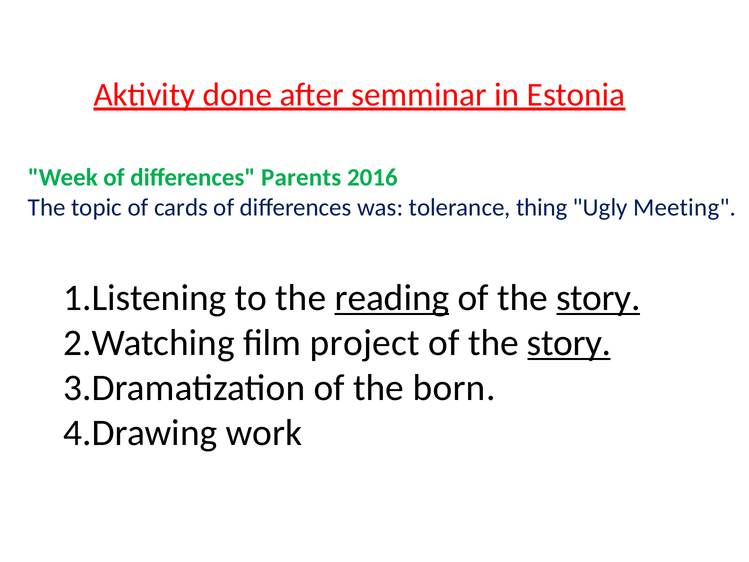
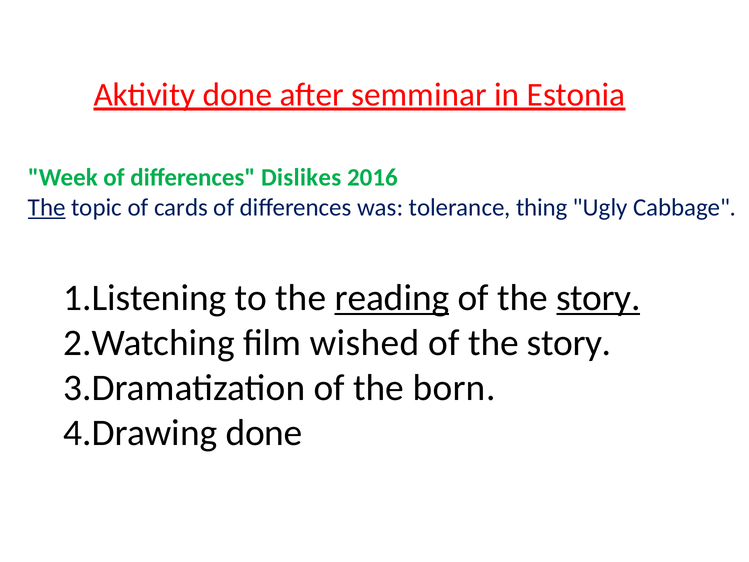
Parents: Parents -> Dislikes (301, 177)
The underline: none -> present (47, 207)
Meeting: Meeting -> Cabbage (685, 207)
project: project -> wished (365, 343)
story underline: present -> none (569, 343)
4.Drawing work: work -> done (264, 433)
